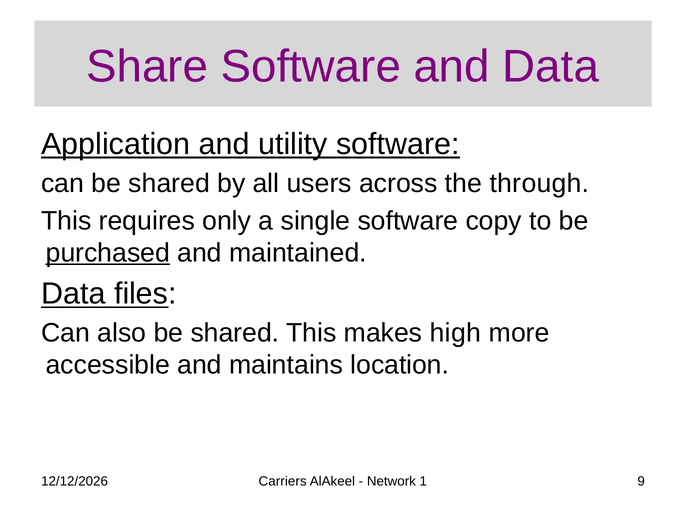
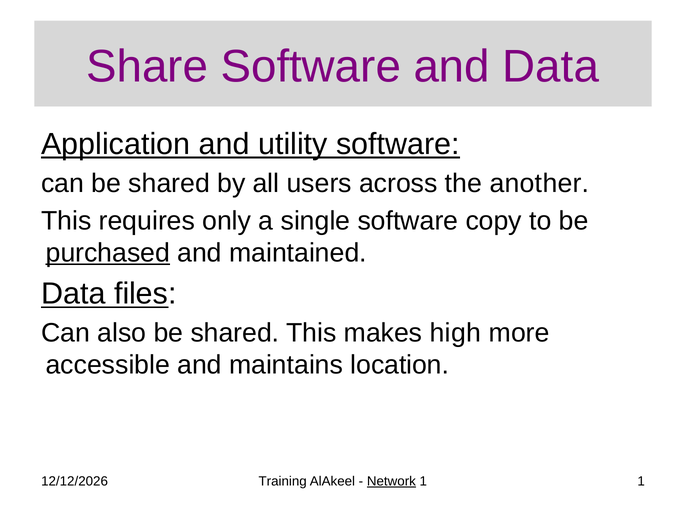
through: through -> another (539, 183)
Carriers: Carriers -> Training (283, 481)
Network underline: none -> present (391, 481)
1 9: 9 -> 1 (641, 481)
